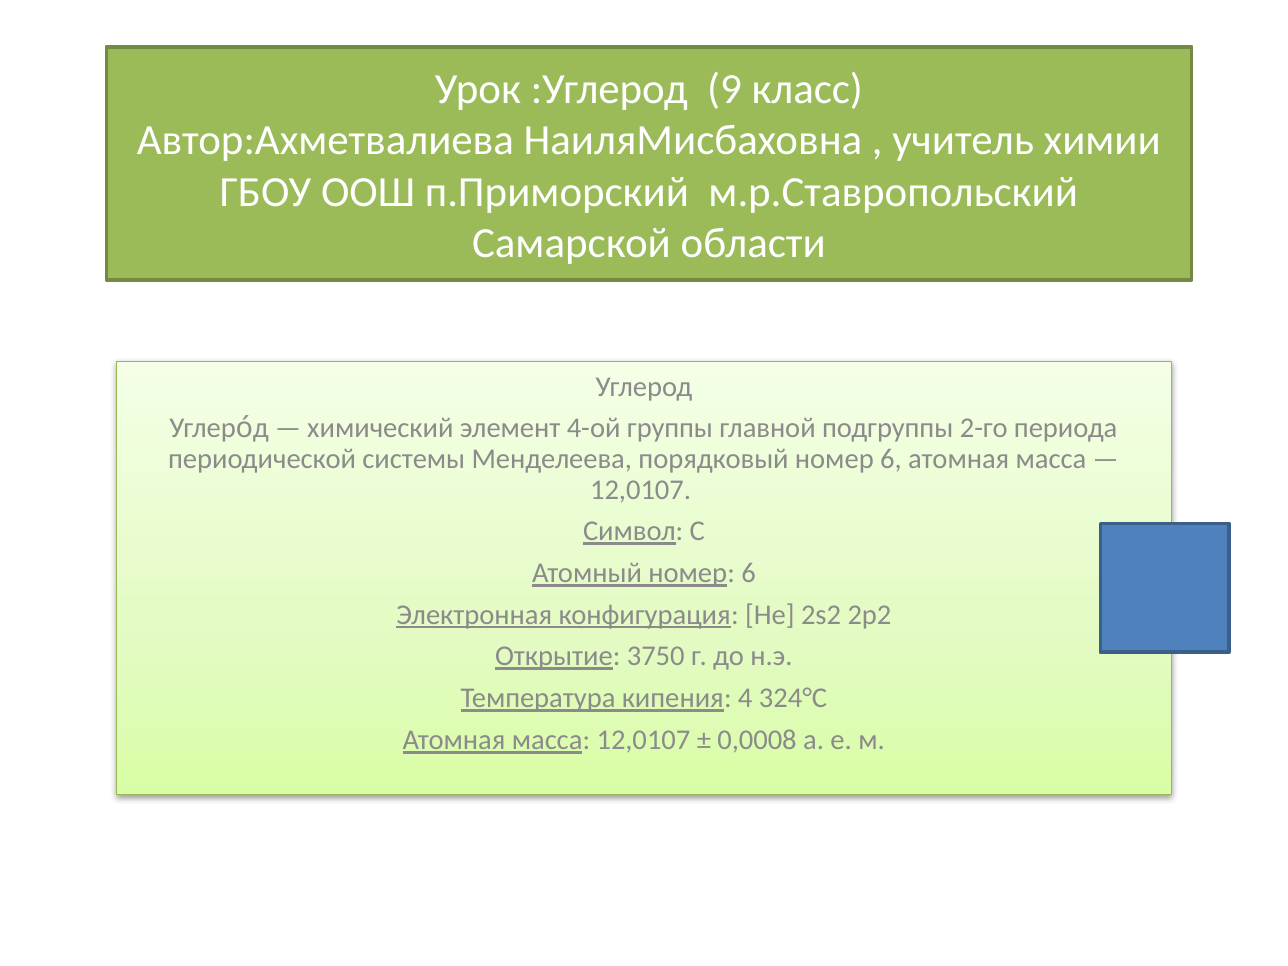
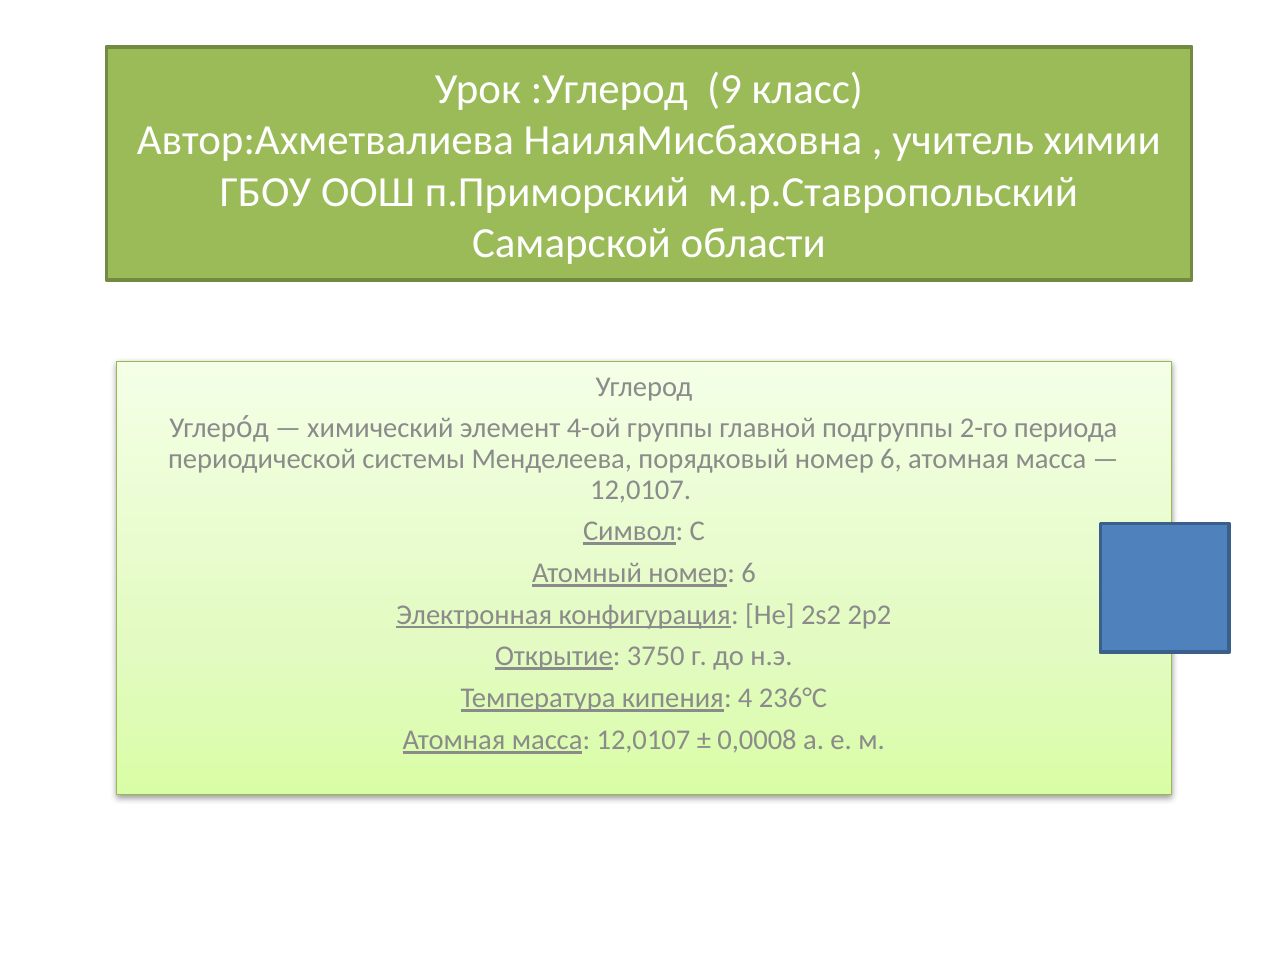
324°C: 324°C -> 236°C (793, 698)
